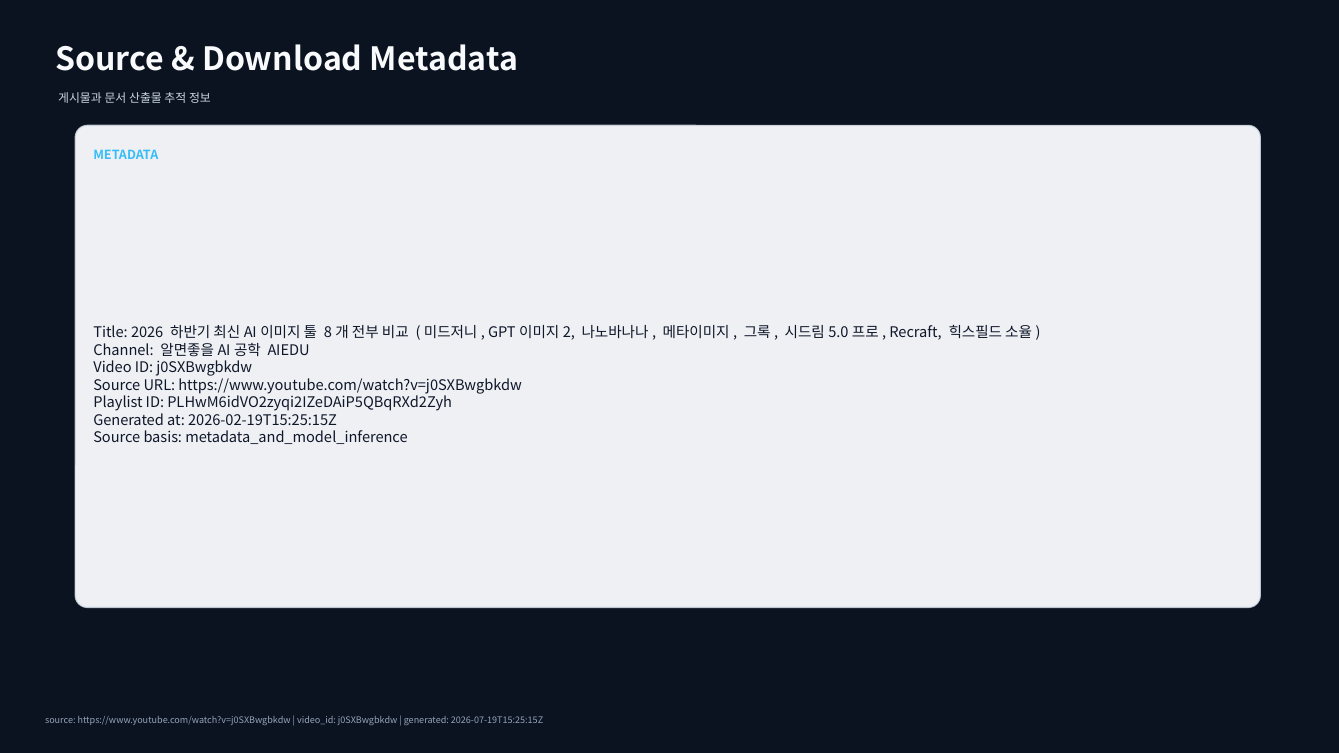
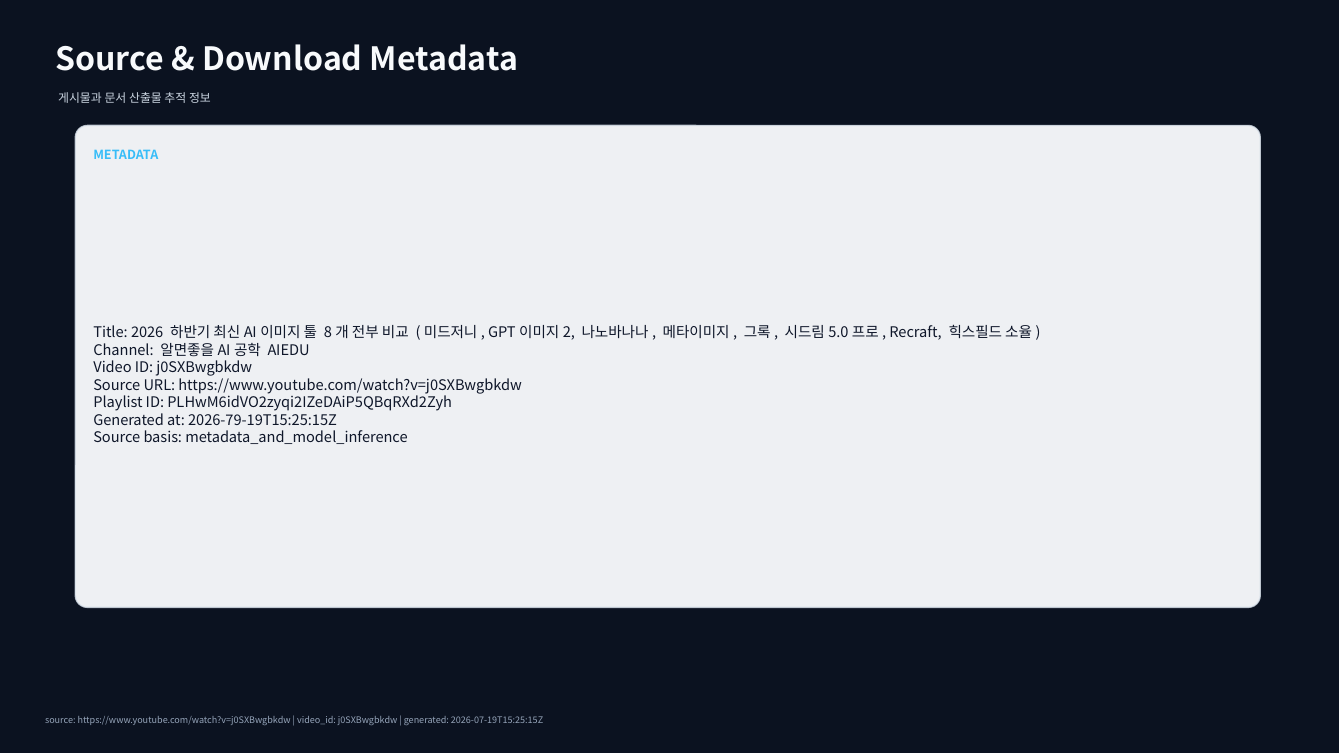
2026-02-19T15:25:15Z: 2026-02-19T15:25:15Z -> 2026-79-19T15:25:15Z (263, 421)
